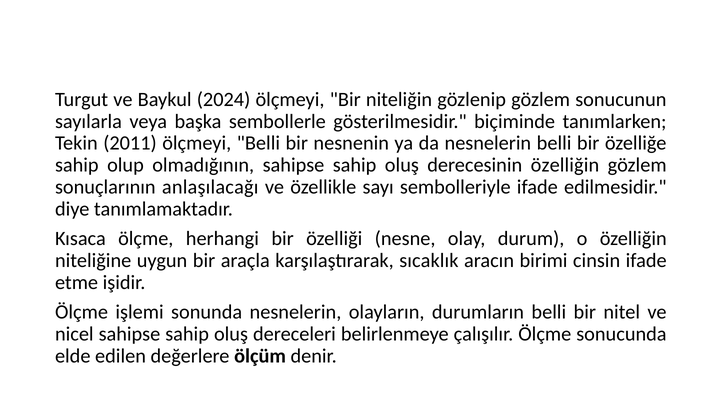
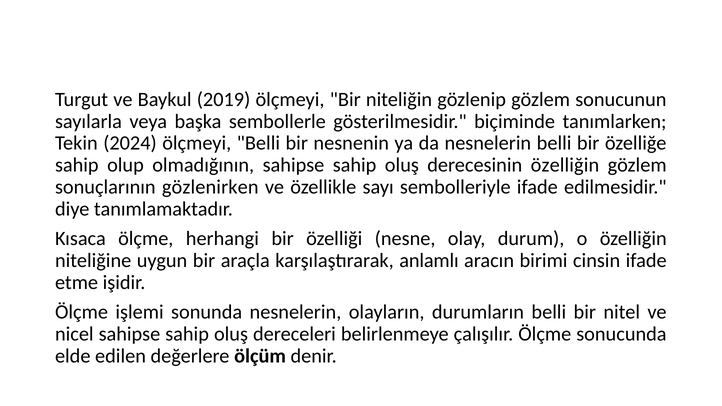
2024: 2024 -> 2019 (224, 99)
2011: 2011 -> 2024 (130, 143)
anlaşılacağı: anlaşılacağı -> gözlenirken (210, 187)
sıcaklık: sıcaklık -> anlamlı (429, 261)
